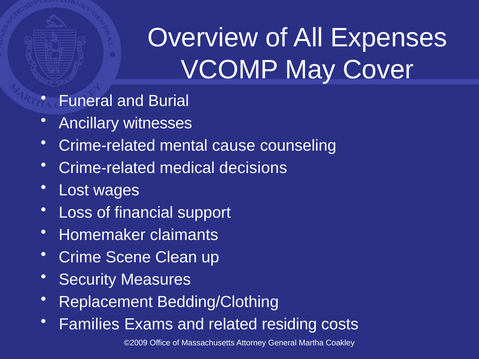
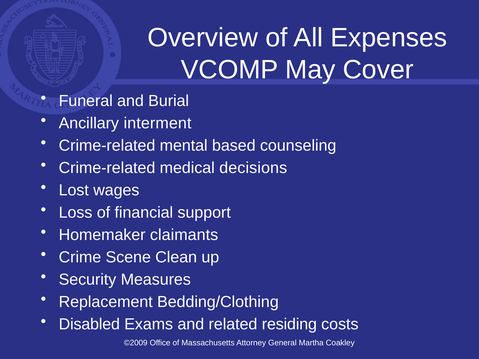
witnesses: witnesses -> interment (158, 123)
cause: cause -> based (234, 146)
Families: Families -> Disabled (89, 324)
